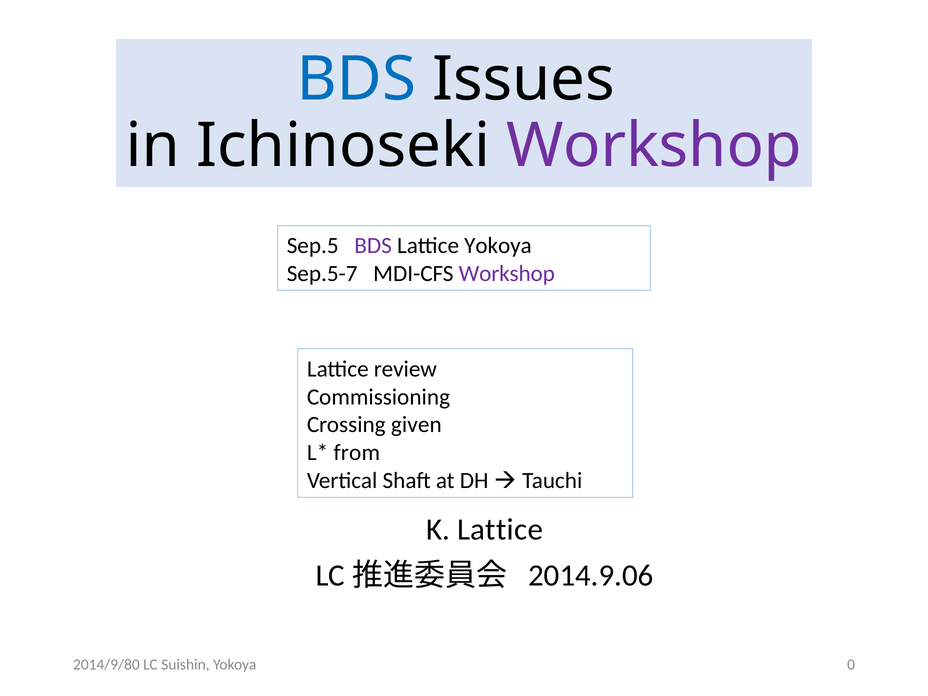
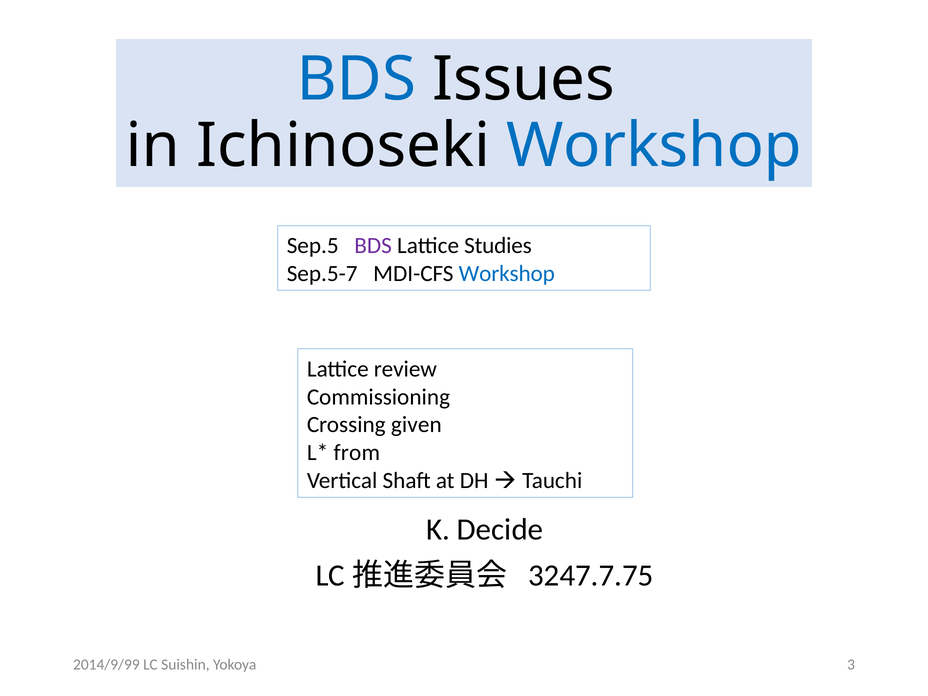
Workshop colour: purple -> blue (654, 146)
Lattice Yokoya: Yokoya -> Studies (498, 246)
Workshop colour: purple -> blue (507, 274)
K Lattice: Lattice -> Decide (500, 529)
2014.9.06: 2014.9.06 -> 3247.7.75 (591, 576)
2014/9/80: 2014/9/80 -> 2014/9/99 (106, 665)
0: 0 -> 3 (851, 665)
